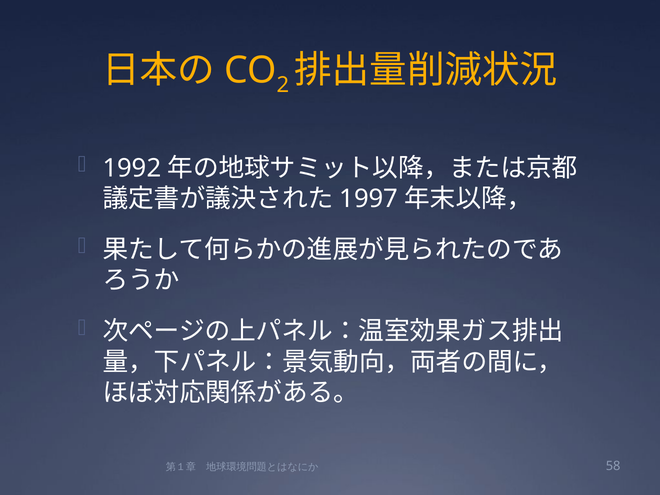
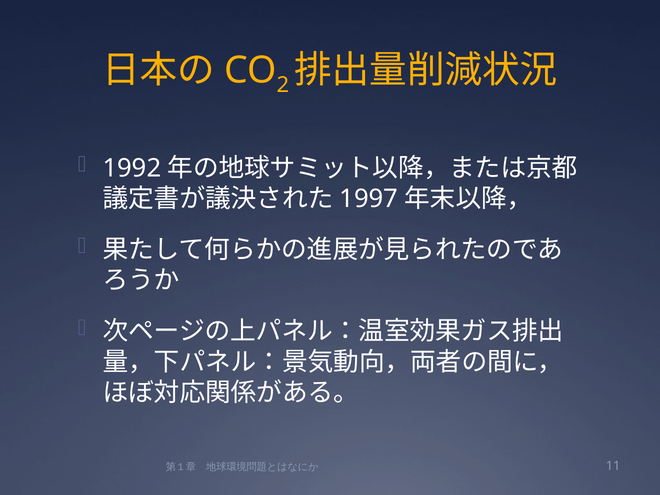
58: 58 -> 11 (613, 466)
